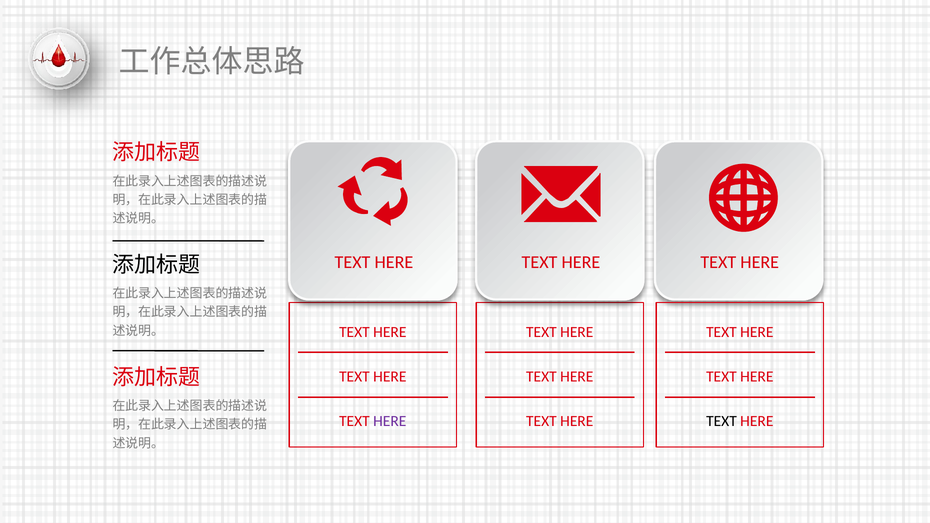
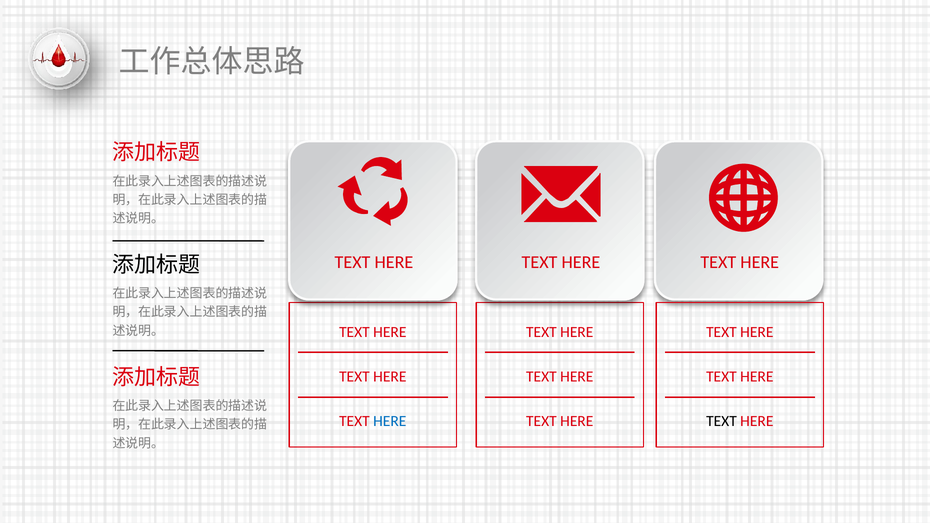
HERE colour: purple -> blue (390, 421)
